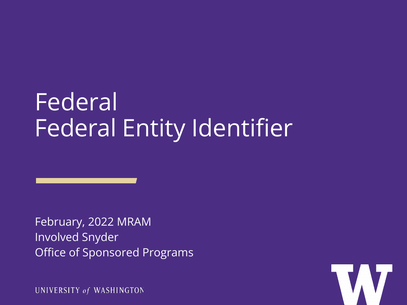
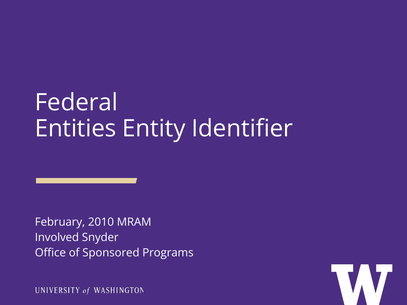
Federal: Federal -> Entities (75, 129)
2022: 2022 -> 2010 (101, 222)
